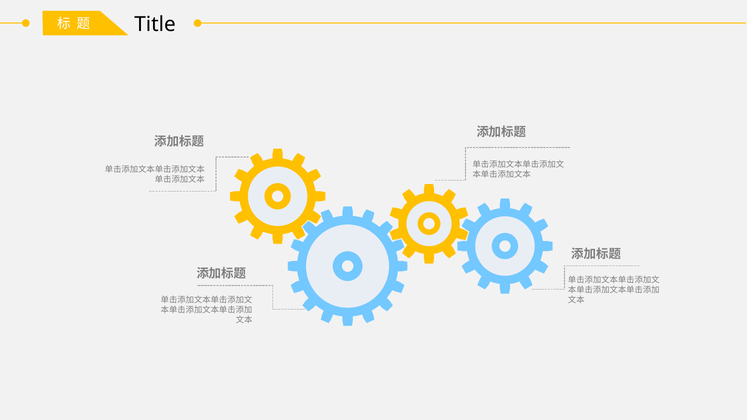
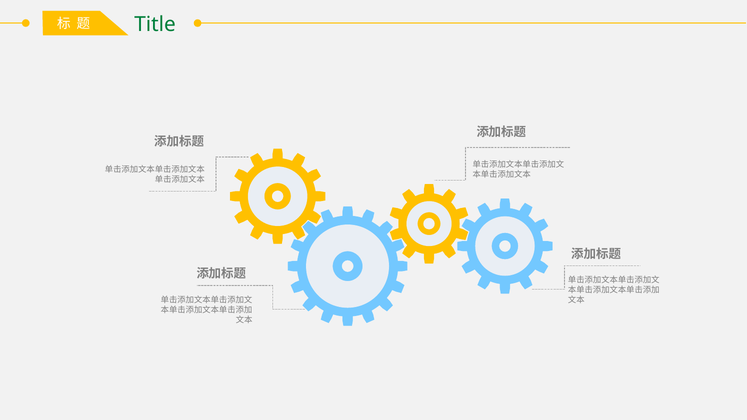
Title colour: black -> green (155, 24)
